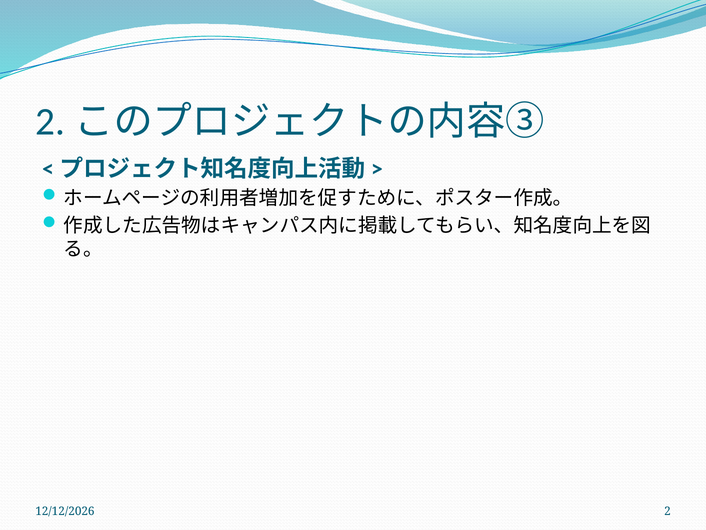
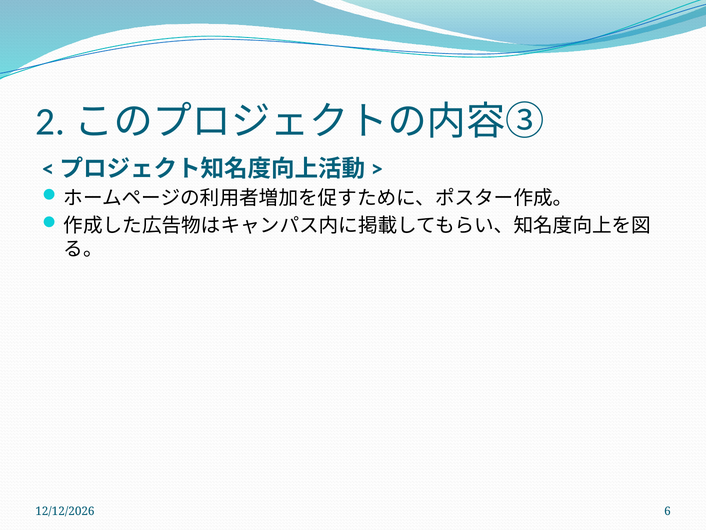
2: 2 -> 6 (668, 511)
